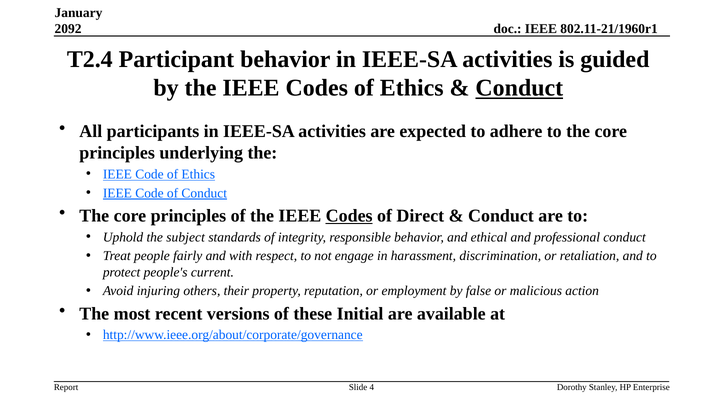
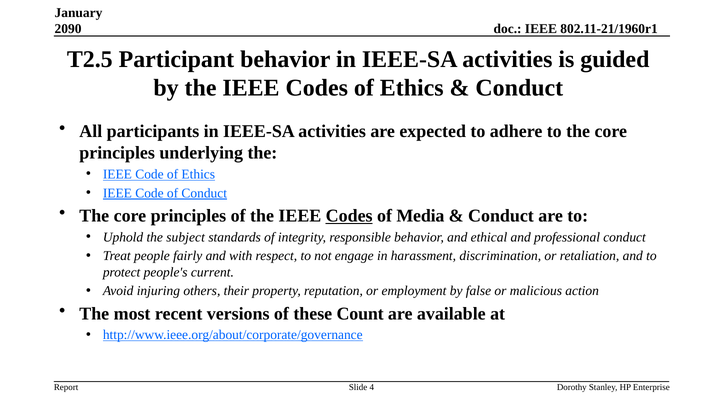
2092: 2092 -> 2090 (68, 29)
T2.4: T2.4 -> T2.5 (90, 59)
Conduct underline: present -> none (519, 88)
Direct: Direct -> Media (420, 215)
Initial: Initial -> Count (360, 313)
